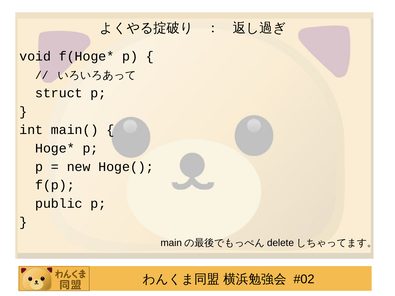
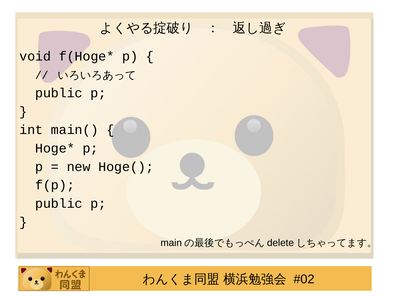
struct: struct -> public (59, 93)
